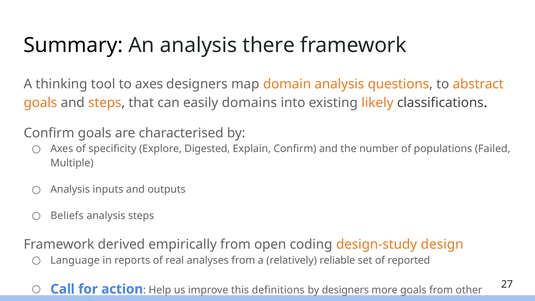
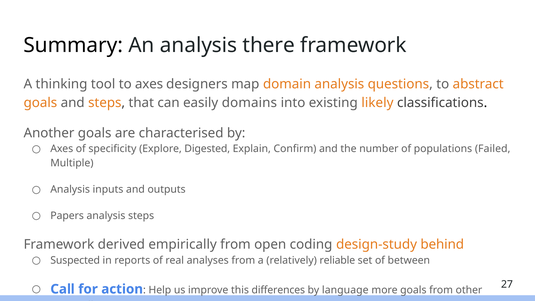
Confirm: Confirm -> Another (49, 133)
Beliefs: Beliefs -> Papers (67, 216)
design: design -> behind (442, 244)
Language: Language -> Suspected (75, 260)
reported: reported -> between (409, 260)
definitions: definitions -> differences (278, 290)
by designers: designers -> language (345, 290)
